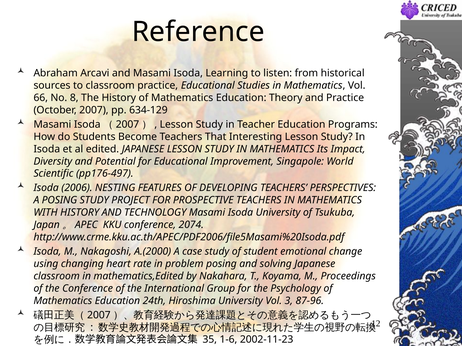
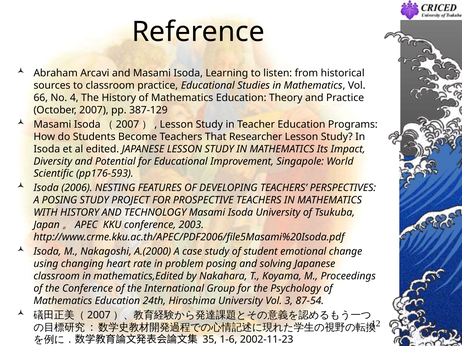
8: 8 -> 4 (74, 98)
634-129: 634-129 -> 387-129 (148, 110)
Interesting: Interesting -> Researcher (256, 137)
pp176-497: pp176-497 -> pp176-593 (105, 174)
2074: 2074 -> 2003 (191, 225)
87-96: 87-96 -> 87-54 (310, 301)
